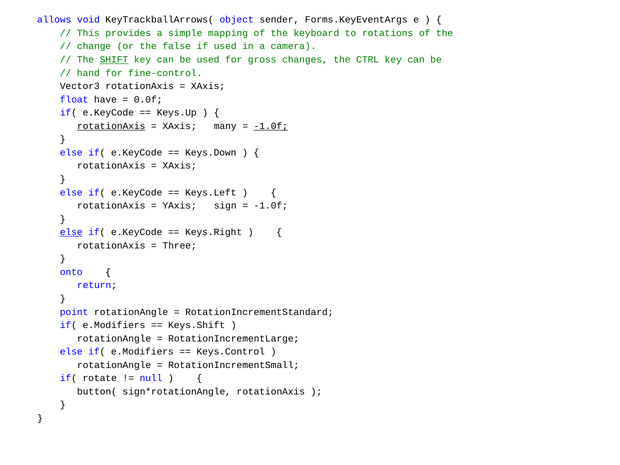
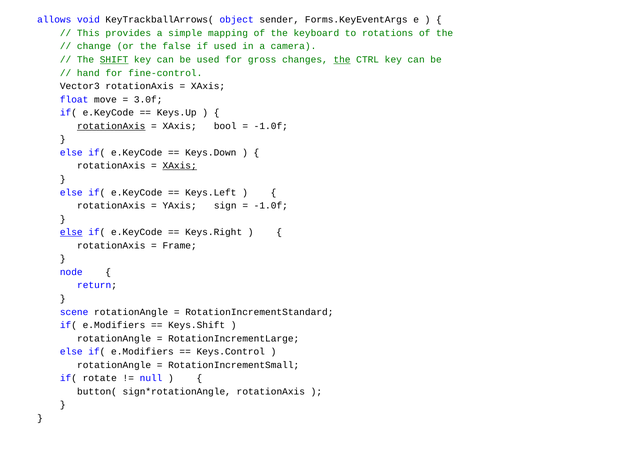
the underline: none -> present (342, 60)
have: have -> move (105, 99)
0.0f: 0.0f -> 3.0f (148, 99)
many: many -> bool (225, 126)
-1.0f underline: present -> none (271, 126)
XAxis underline: none -> present (180, 166)
Three: Three -> Frame (180, 246)
onto: onto -> node (71, 272)
point: point -> scene (74, 312)
